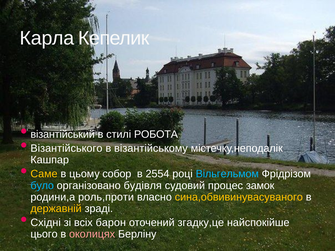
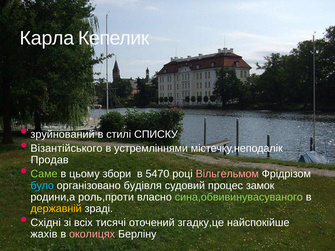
візантійський: візантійський -> зруйнований (63, 134)
РОБОТА: РОБОТА -> СПИСКУ (156, 134)
візантійському: візантійському -> устремліннями (151, 148)
Кашпар: Кашпар -> Продав (50, 160)
Саме colour: yellow -> light green (44, 174)
собор: собор -> збори (117, 174)
2554: 2554 -> 5470 (157, 174)
Вільгельмом colour: light blue -> pink (227, 174)
сина,обвивинувасуваного colour: yellow -> light green (239, 197)
барон: барон -> тисячі (111, 223)
цього: цього -> жахів (44, 234)
